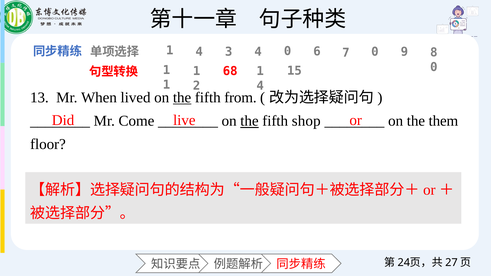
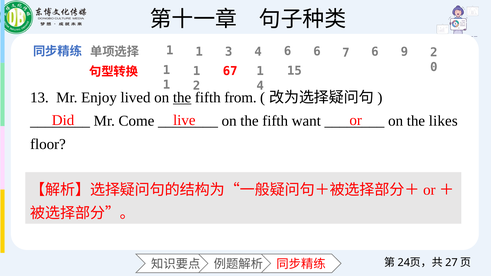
4: 4 -> 1 (199, 52)
4 0: 0 -> 6 (288, 51)
7 0: 0 -> 6 (375, 52)
9 8: 8 -> 2 (434, 52)
68: 68 -> 67 (230, 71)
When: When -> Enjoy (99, 98)
the underline: present -> none (249, 121)
shop: shop -> want (306, 121)
them: them -> likes (443, 121)
